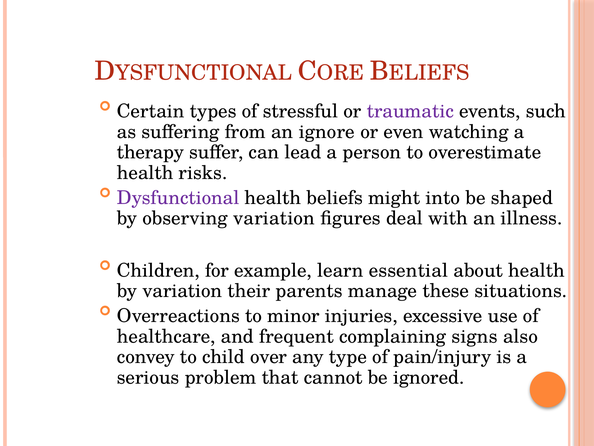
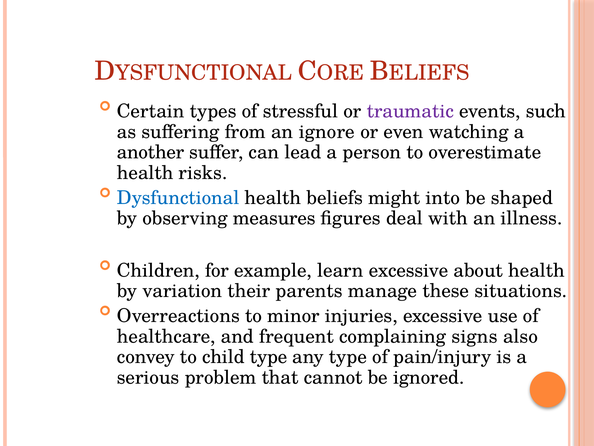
therapy: therapy -> another (150, 152)
Dysfunctional colour: purple -> blue (178, 198)
observing variation: variation -> measures (274, 218)
learn essential: essential -> excessive (409, 270)
child over: over -> type (269, 357)
